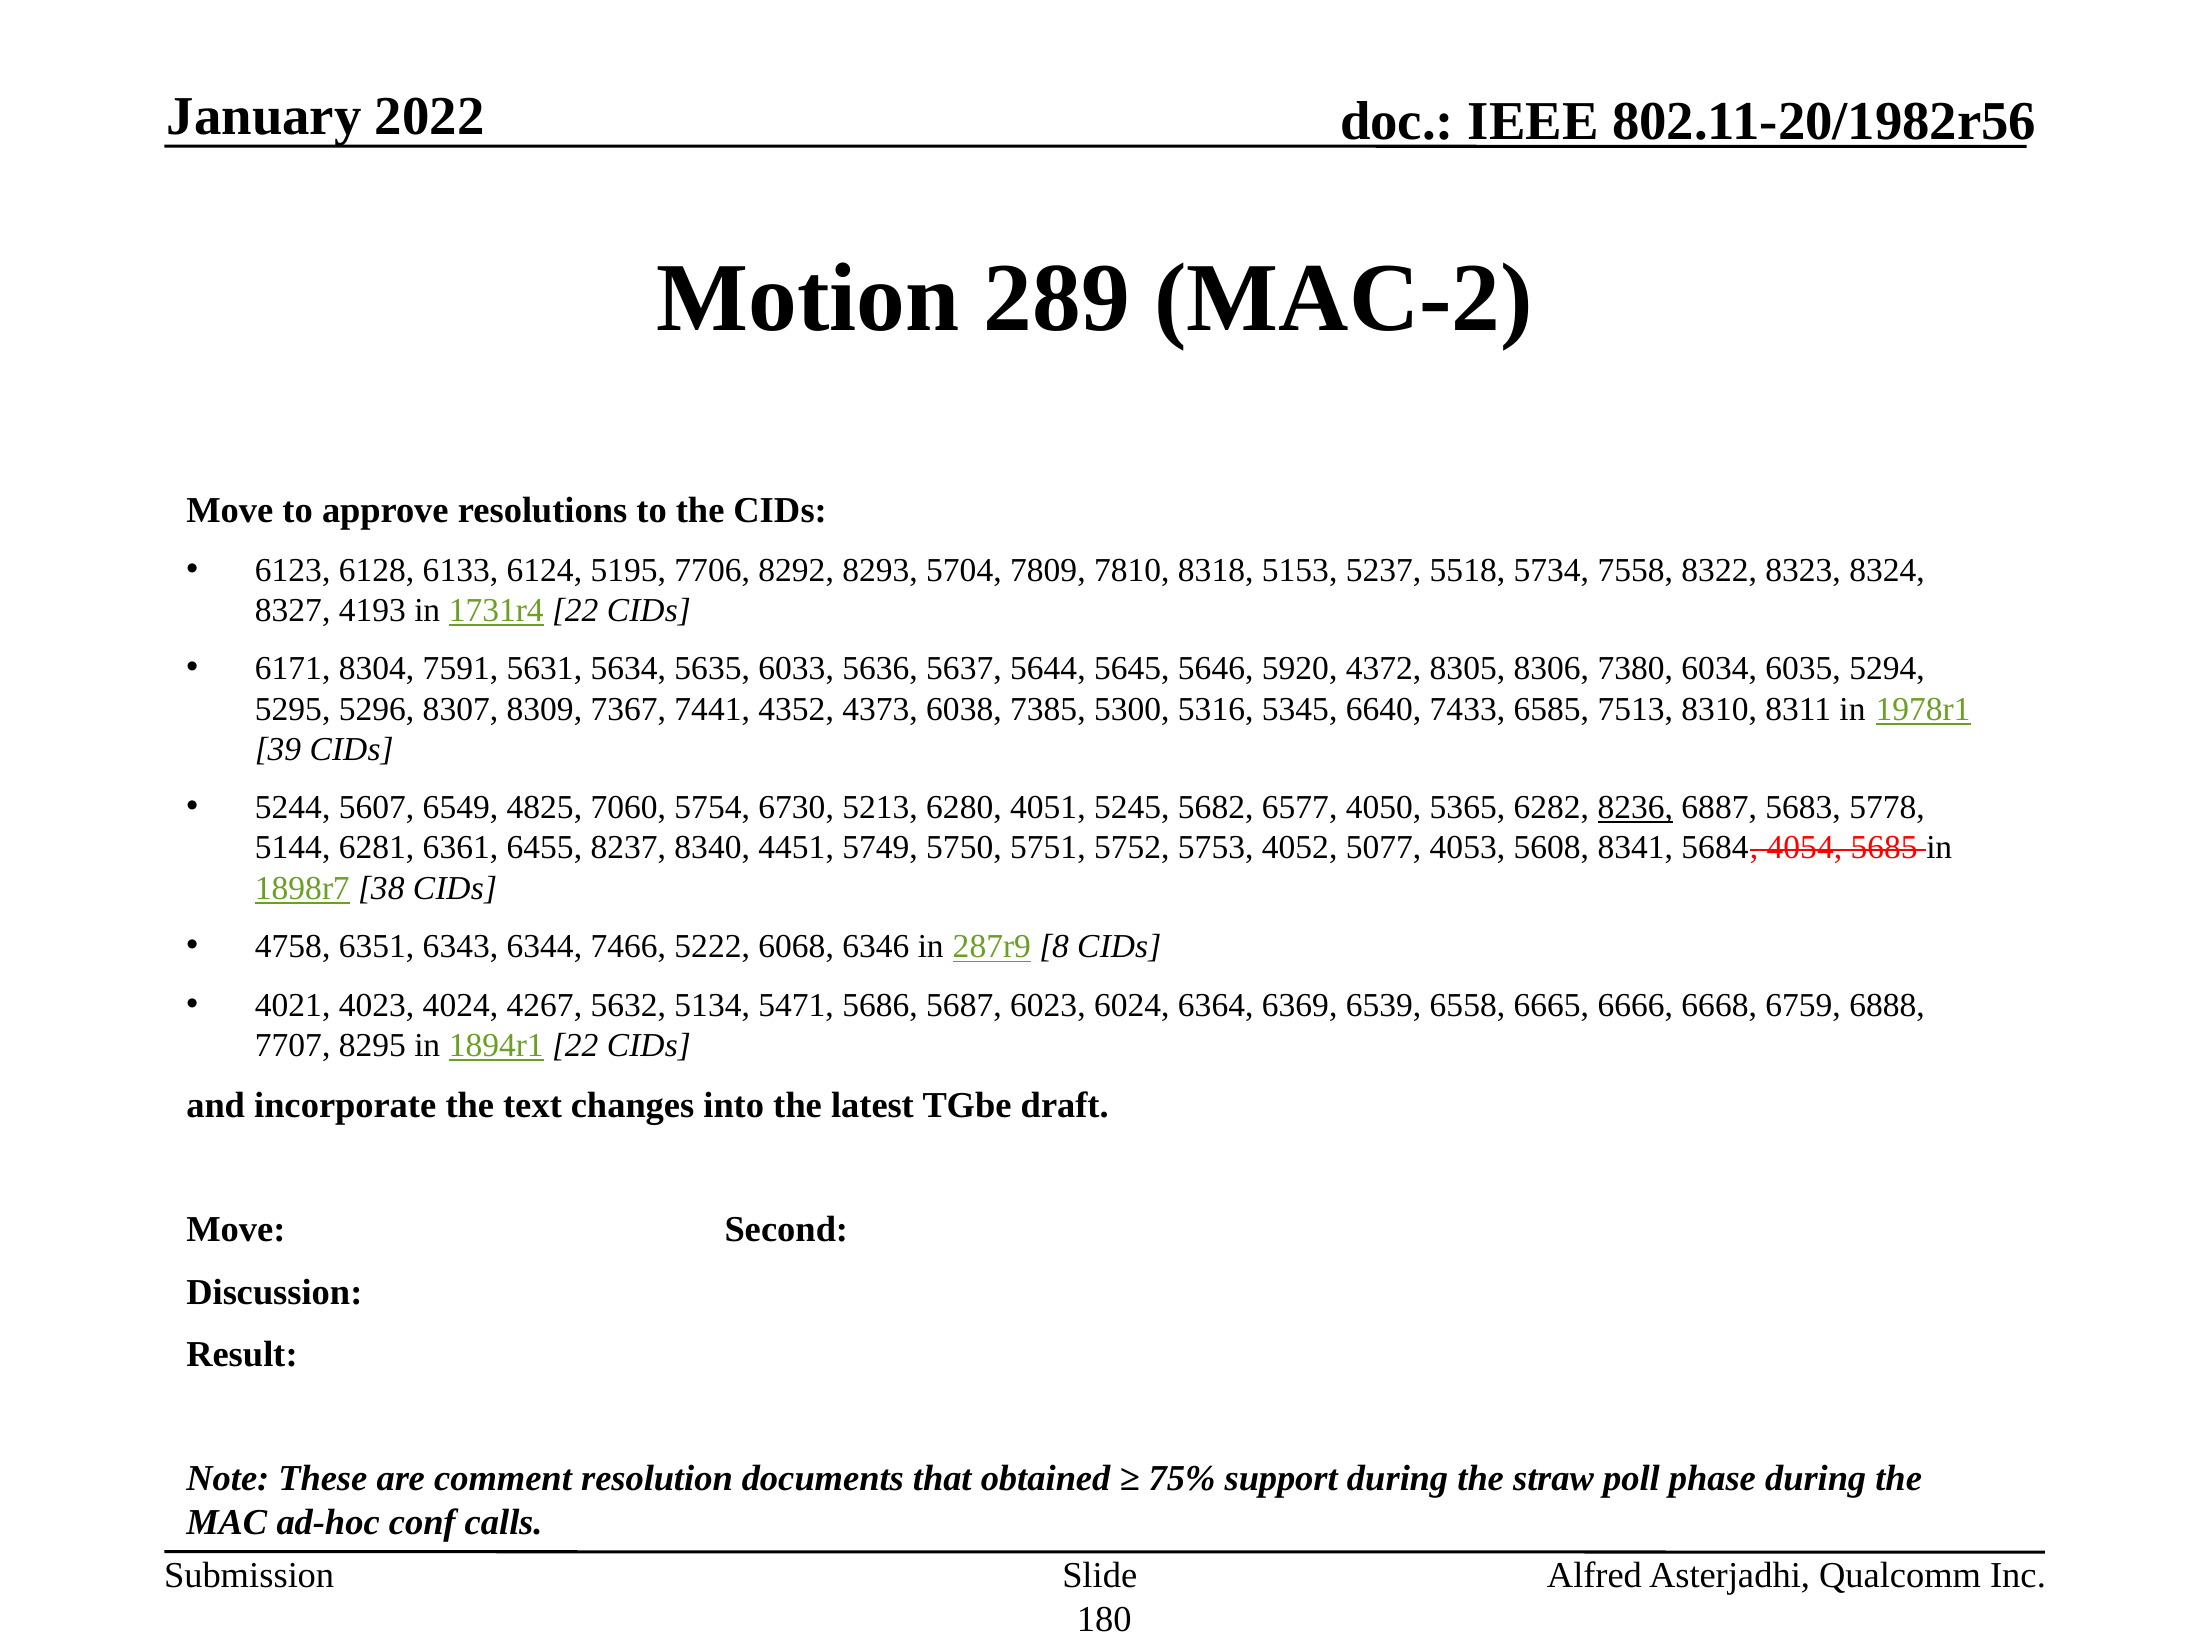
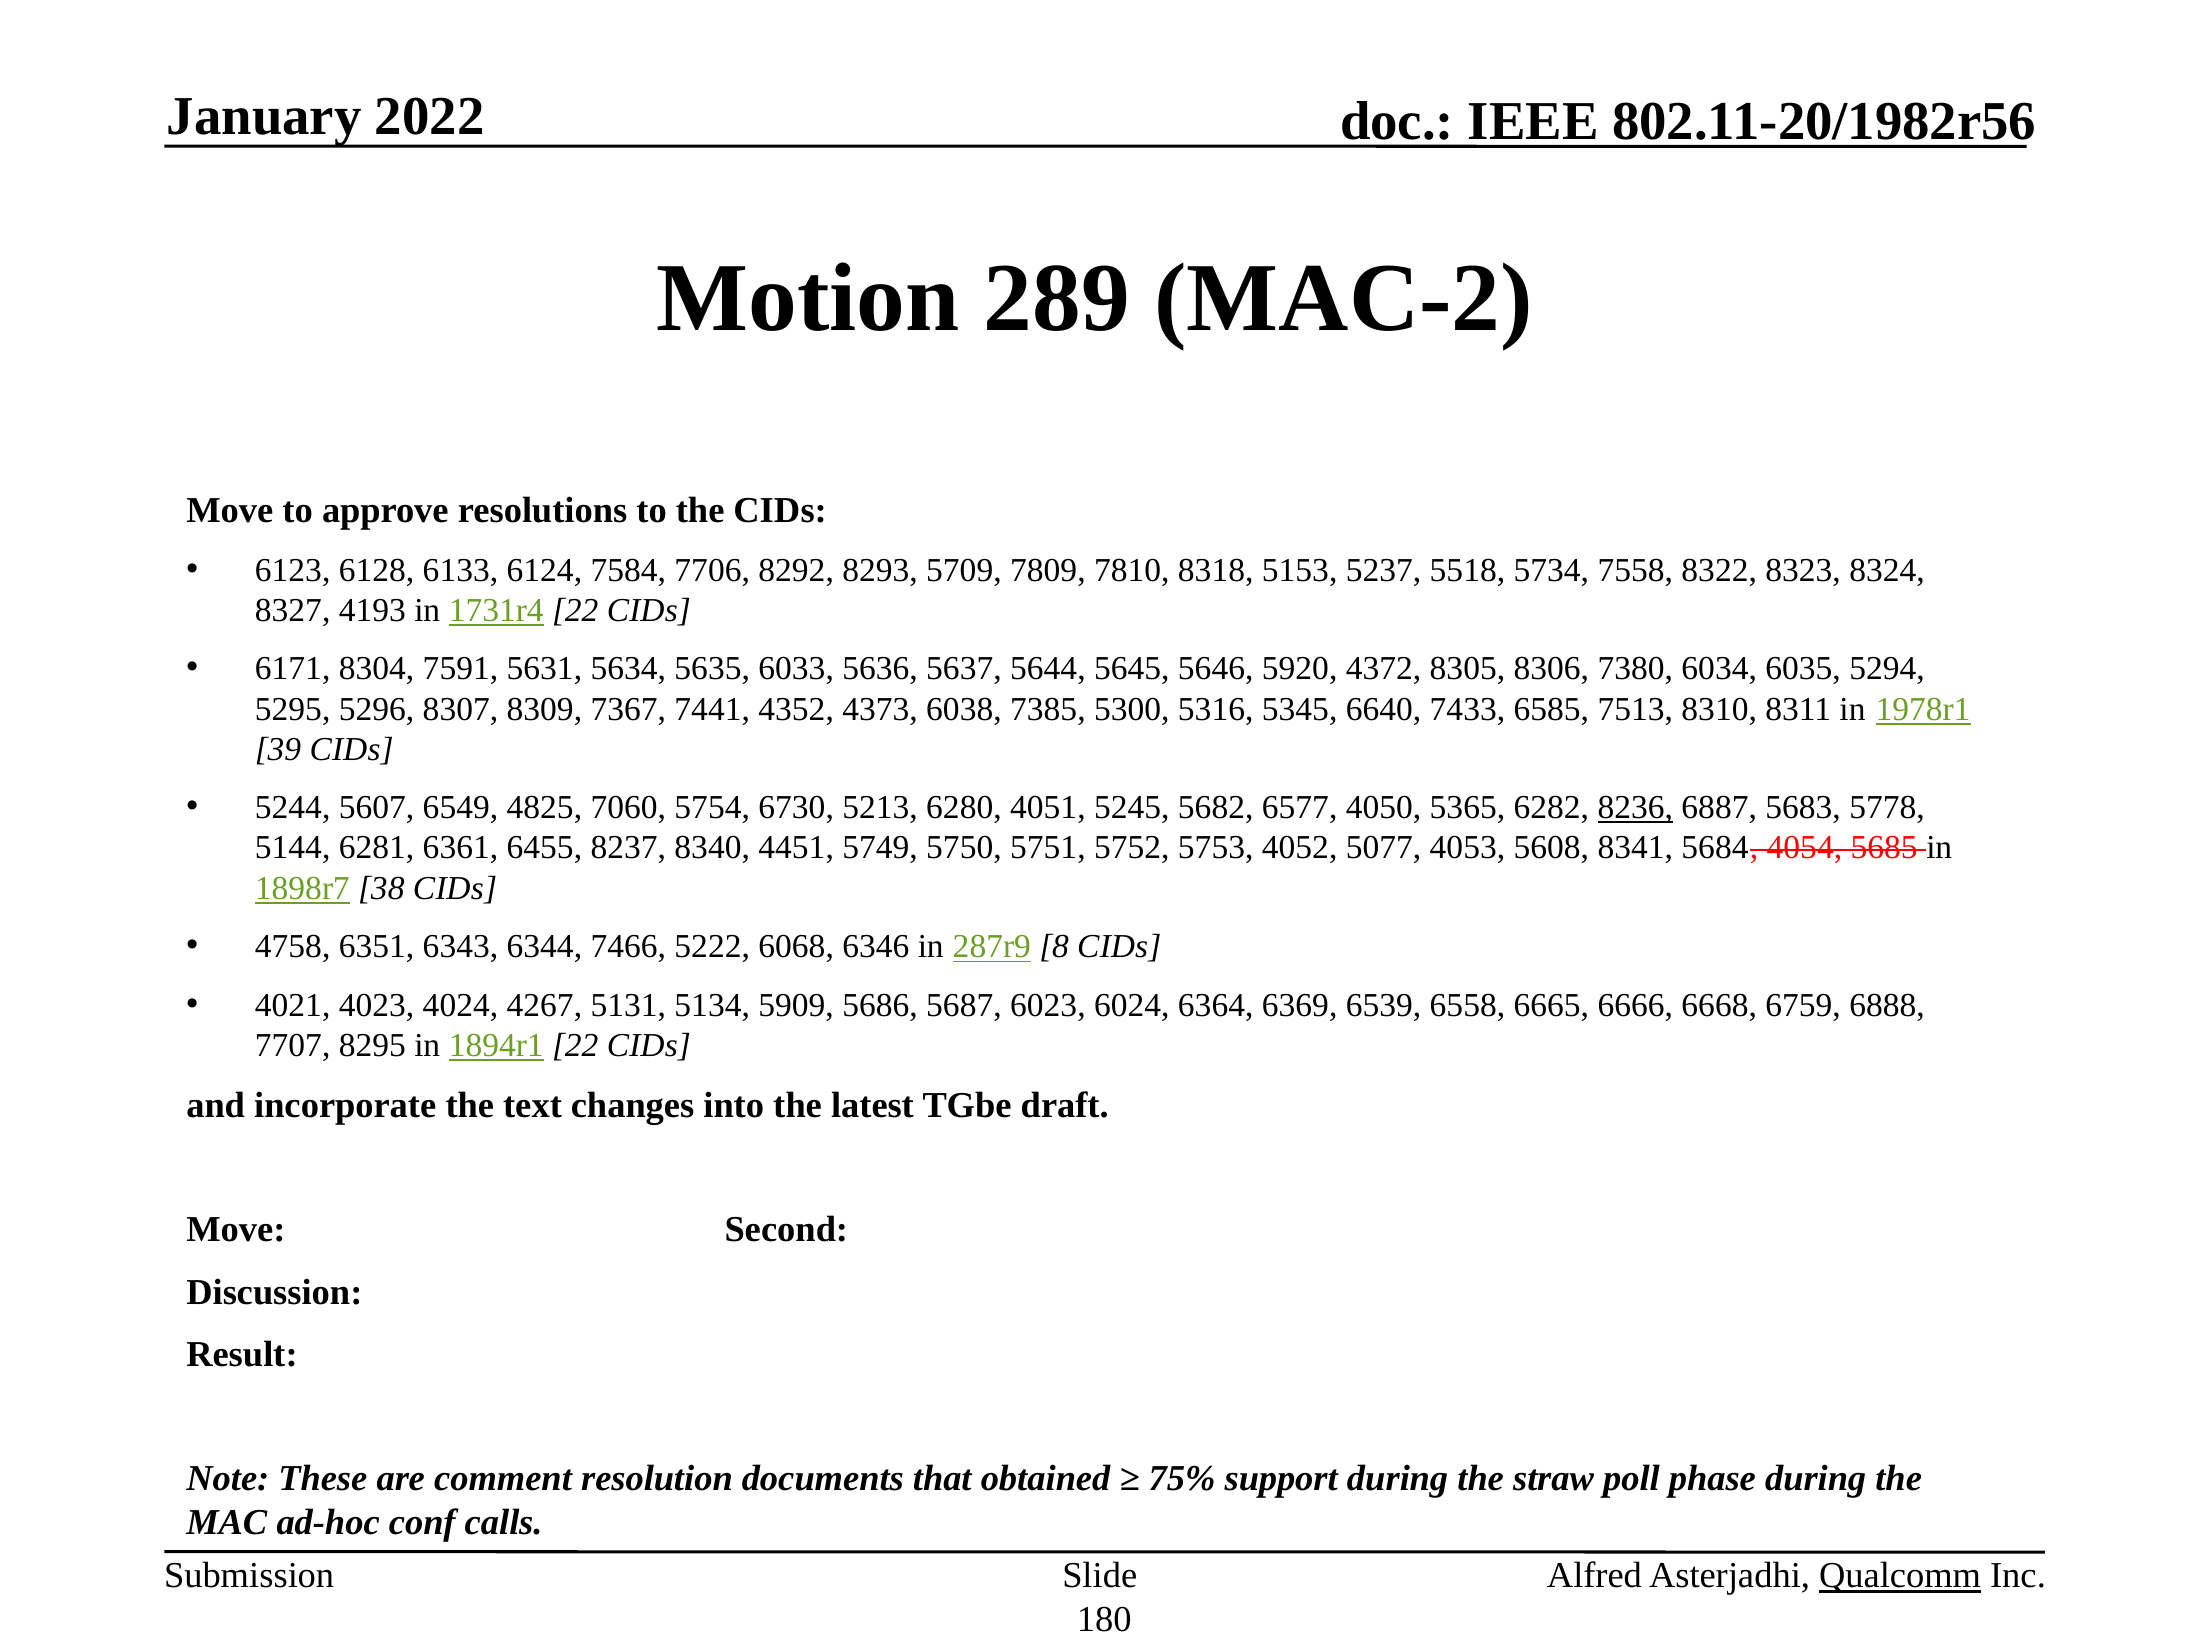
5195: 5195 -> 7584 (628, 570)
5704: 5704 -> 5709 (964, 570)
5632: 5632 -> 5131 (628, 1005)
5471: 5471 -> 5909 (796, 1005)
Qualcomm underline: none -> present (1900, 1576)
